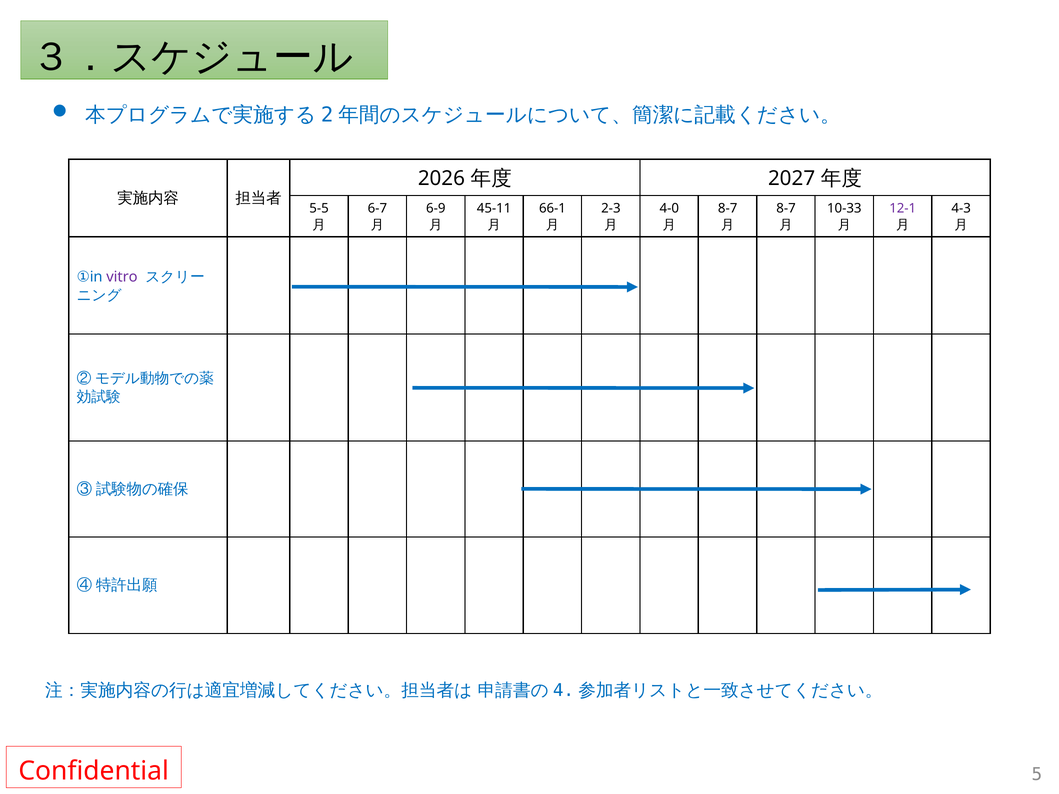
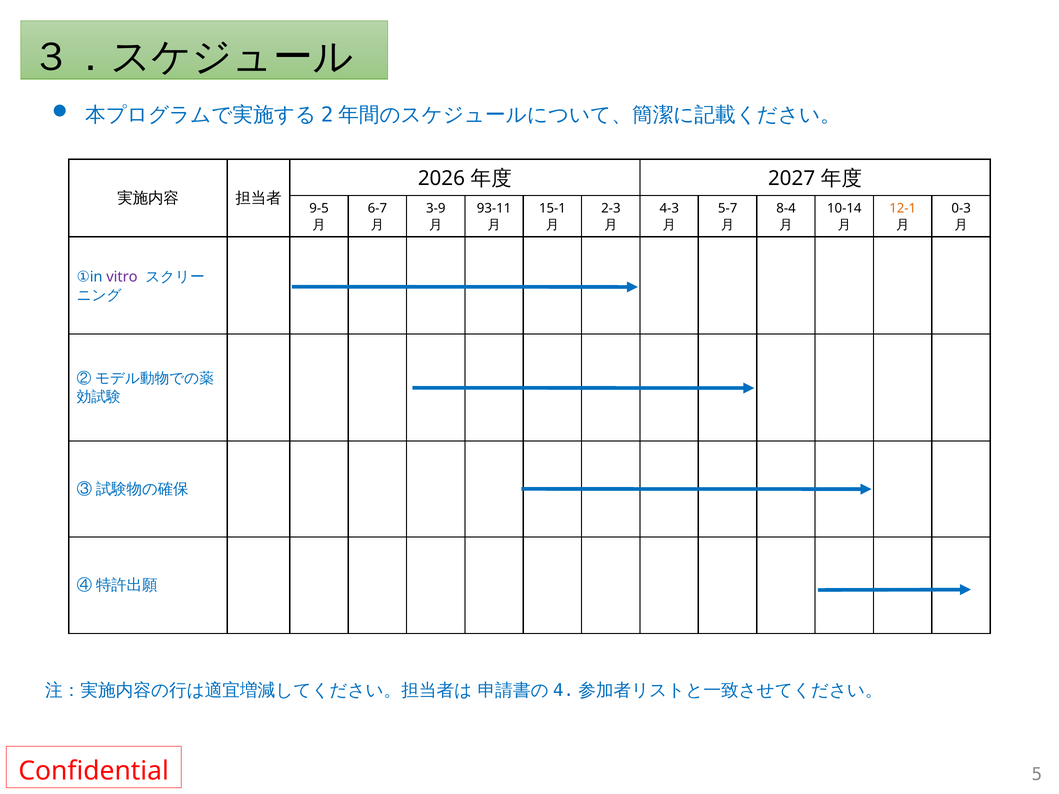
5-5: 5-5 -> 9-5 (319, 209)
6-9: 6-9 -> 3-9 (436, 209)
45-11: 45-11 -> 93-11 (494, 209)
66-1: 66-1 -> 15-1 (552, 209)
4-0: 4-0 -> 4-3 (669, 209)
8-7: 8-7 -> 5-7 (728, 209)
8-7: 8-7 -> 8-4 (786, 209)
10-33: 10-33 -> 10-14 (844, 209)
12-1 colour: purple -> orange (903, 209)
4-3: 4-3 -> 0-3 (961, 209)
